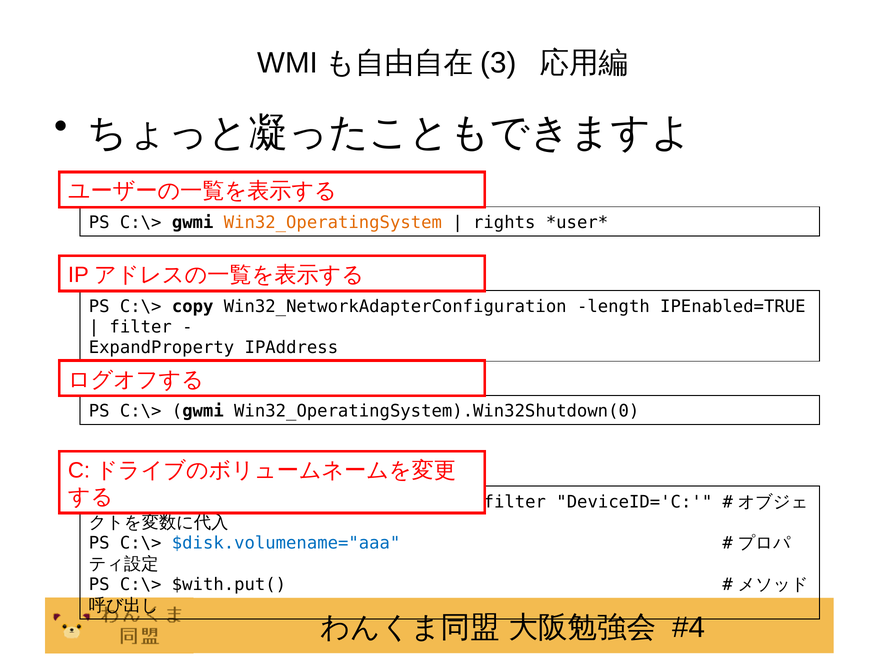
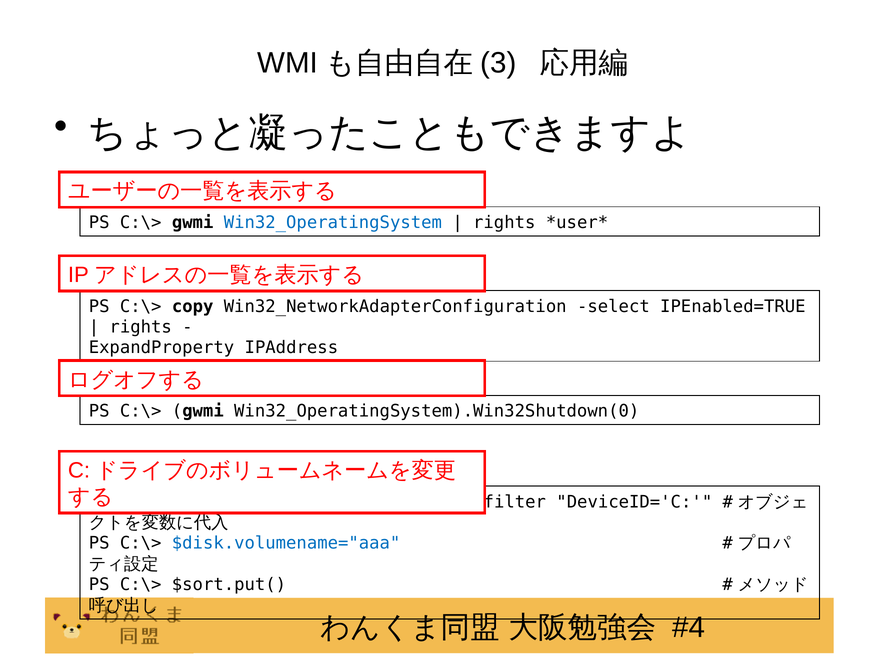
Win32_OperatingSystem colour: orange -> blue (333, 222)
length: length -> select (613, 306)
filter: filter -> rights (141, 327)
$with.put(: $with.put( -> $sort.put( (229, 584)
